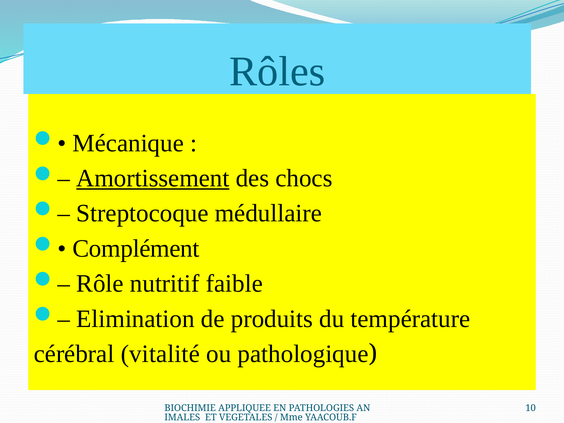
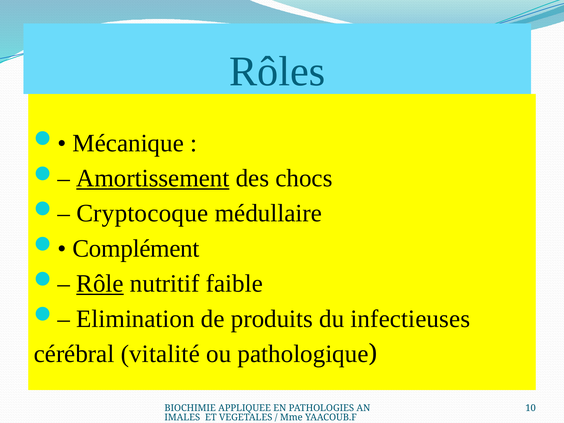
Streptocoque: Streptocoque -> Cryptocoque (142, 213)
Rôle underline: none -> present (100, 284)
température: température -> infectieuses (410, 319)
